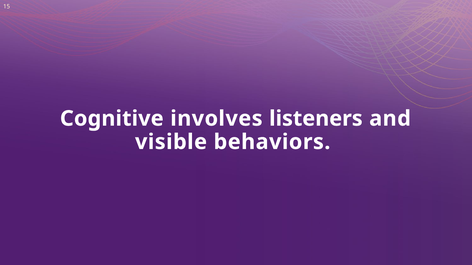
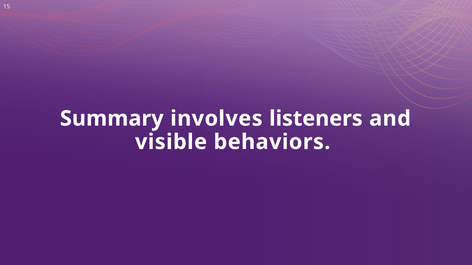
Cognitive: Cognitive -> Summary (112, 119)
